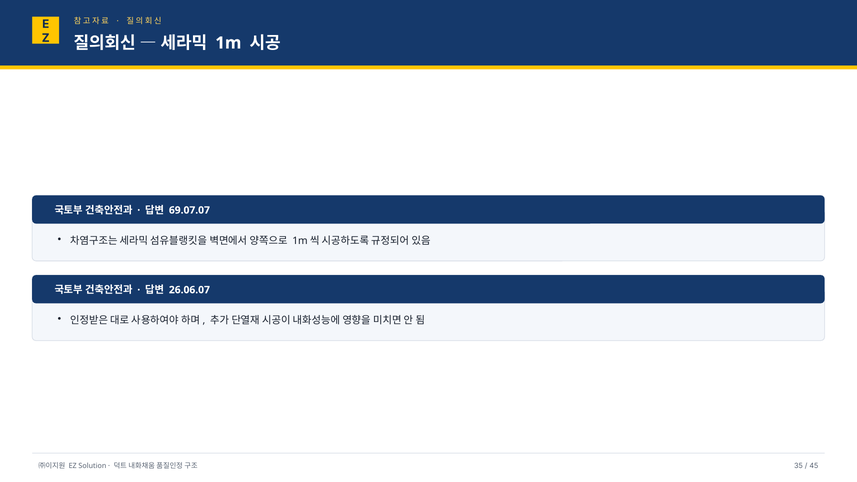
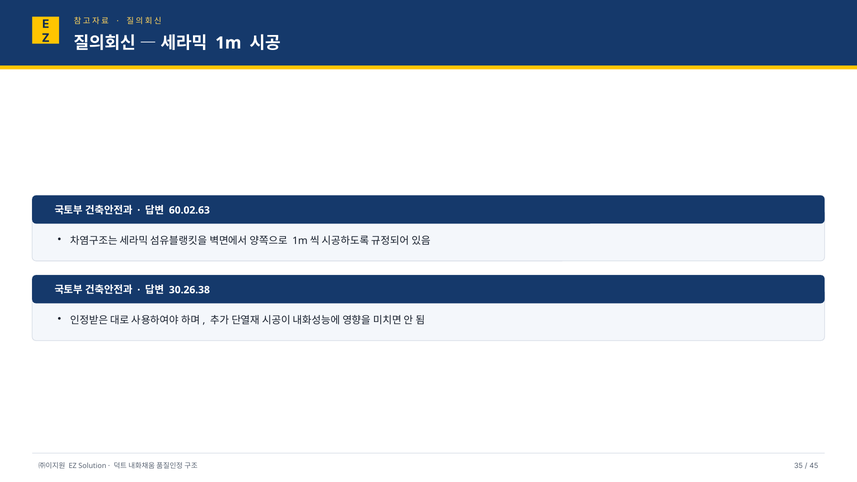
69.07.07: 69.07.07 -> 60.02.63 (189, 210)
26.06.07: 26.06.07 -> 30.26.38 (189, 290)
